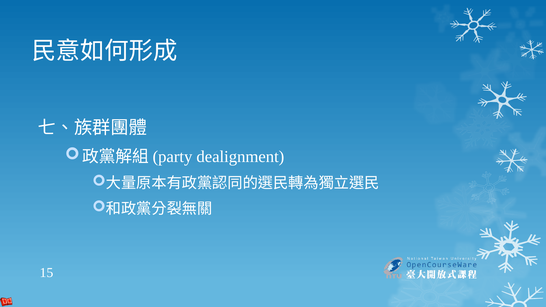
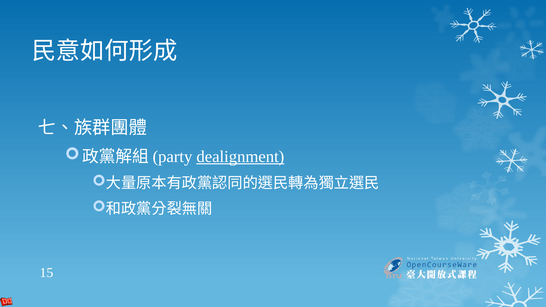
dealignment underline: none -> present (240, 157)
